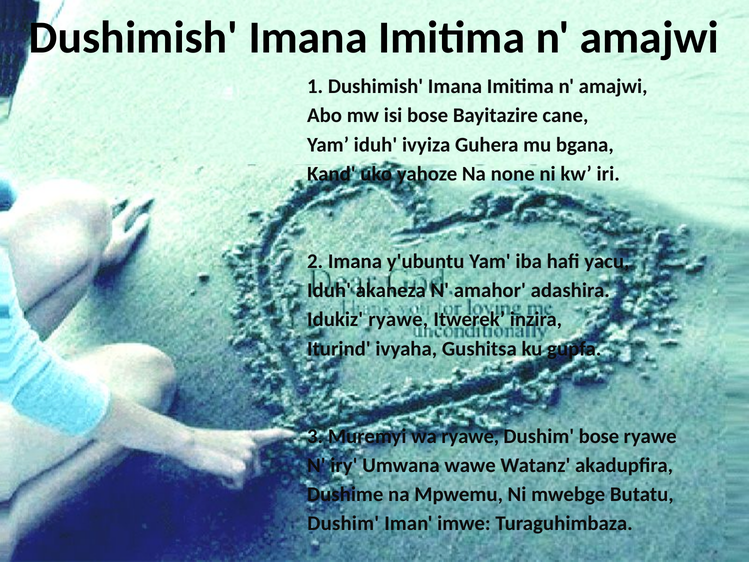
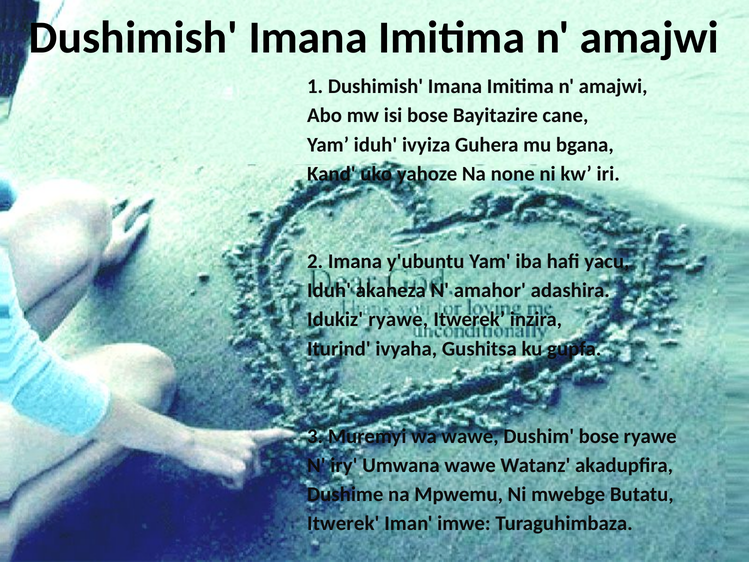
wa ryawe: ryawe -> wawe (470, 436)
Dushim: Dushim -> Itwerek (343, 523)
